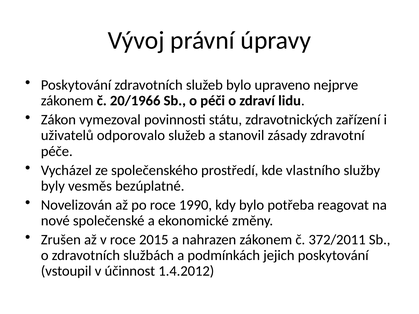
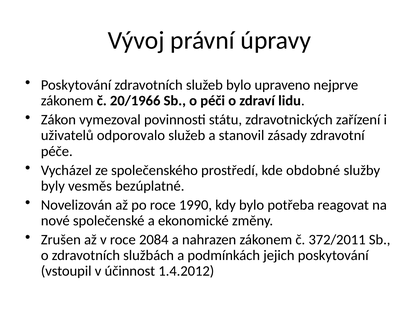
vlastního: vlastního -> obdobné (313, 170)
2015: 2015 -> 2084 (154, 240)
